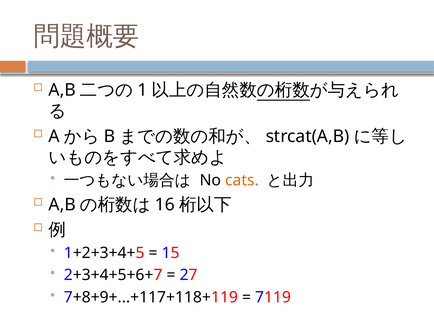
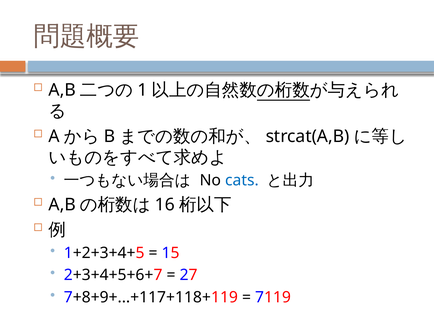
cats colour: orange -> blue (242, 180)
